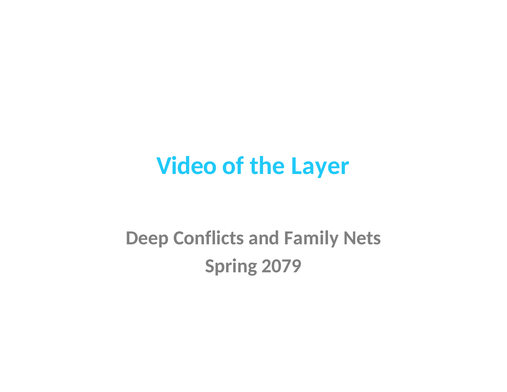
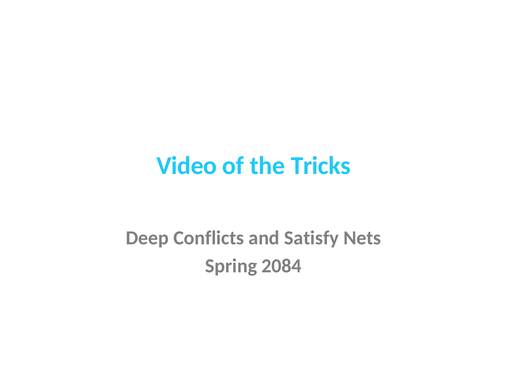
Layer: Layer -> Tricks (321, 165)
Family: Family -> Satisfy (311, 238)
2079: 2079 -> 2084 (282, 266)
